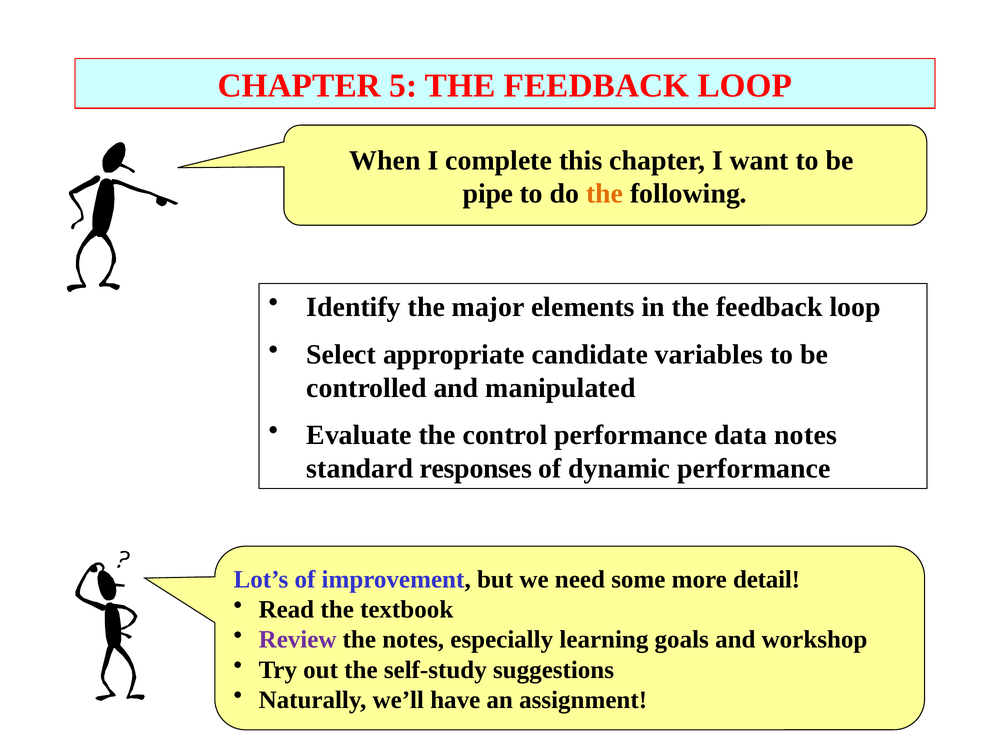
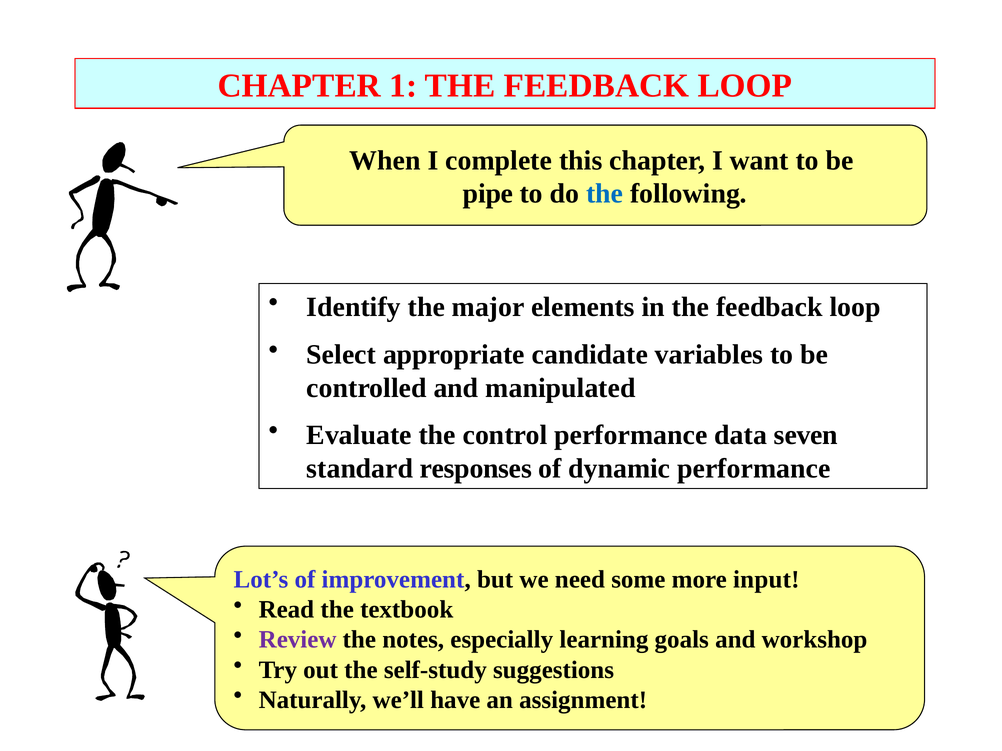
5: 5 -> 1 (403, 86)
the colour: orange -> blue (605, 194)
data notes: notes -> seven (806, 436)
detail: detail -> input (766, 580)
